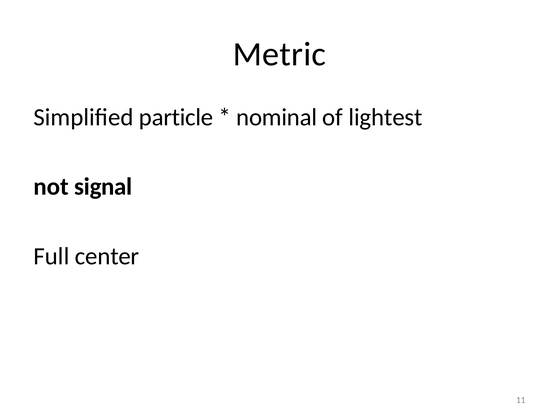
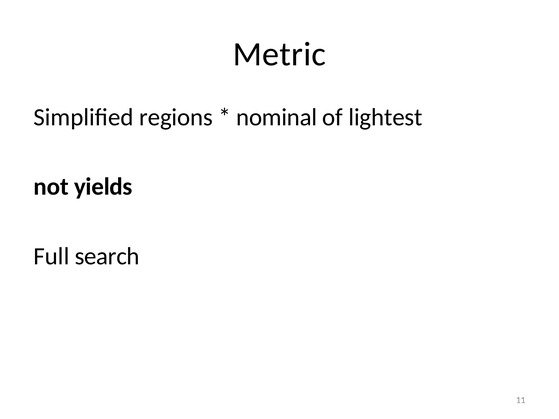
particle: particle -> regions (176, 117)
signal: signal -> yields (103, 187)
center: center -> search (107, 256)
